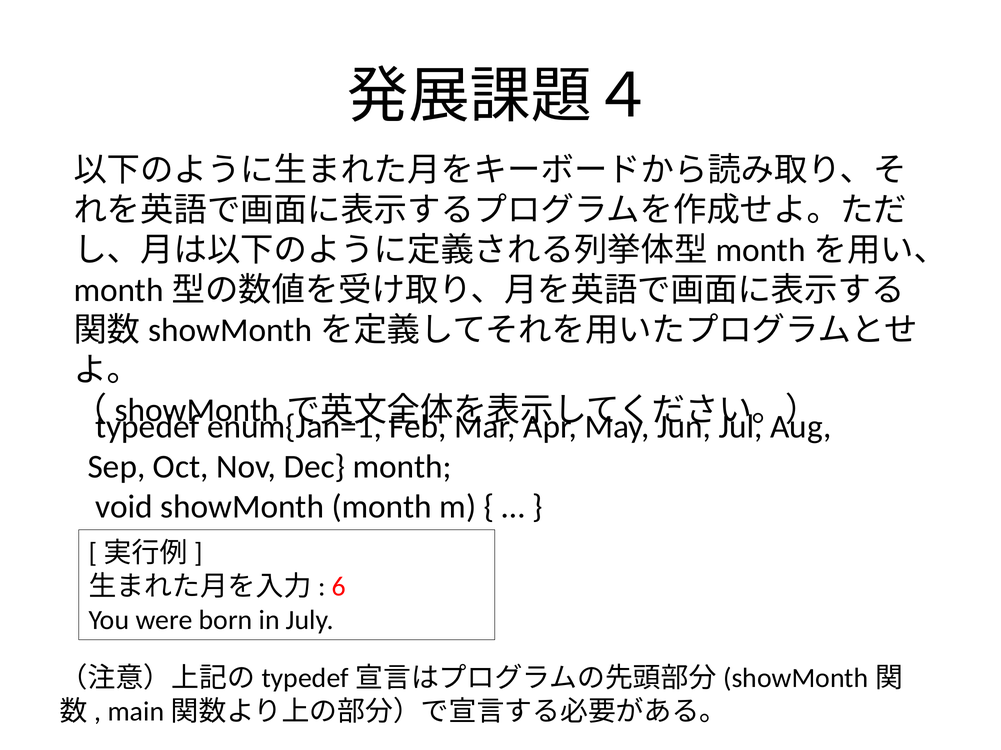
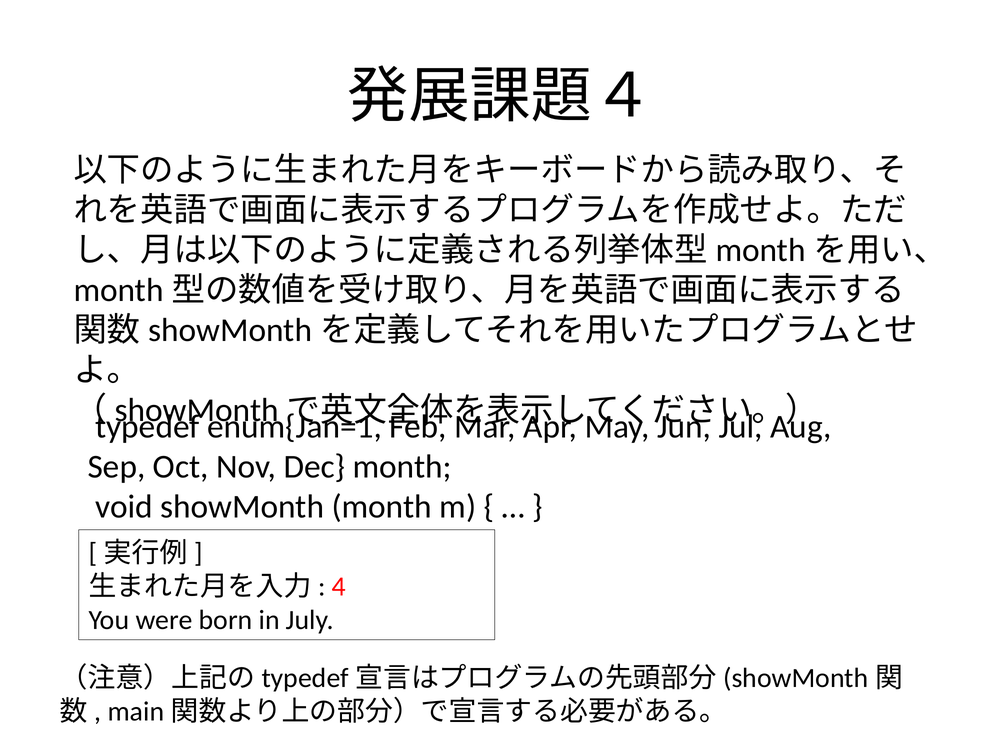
6: 6 -> 4 (339, 587)
